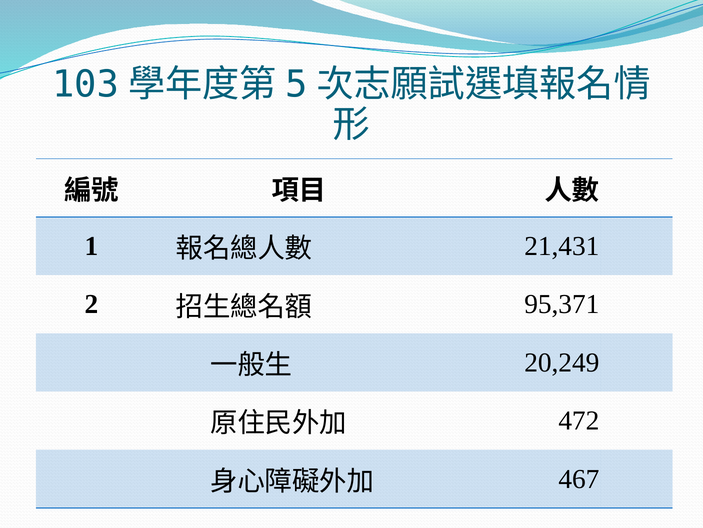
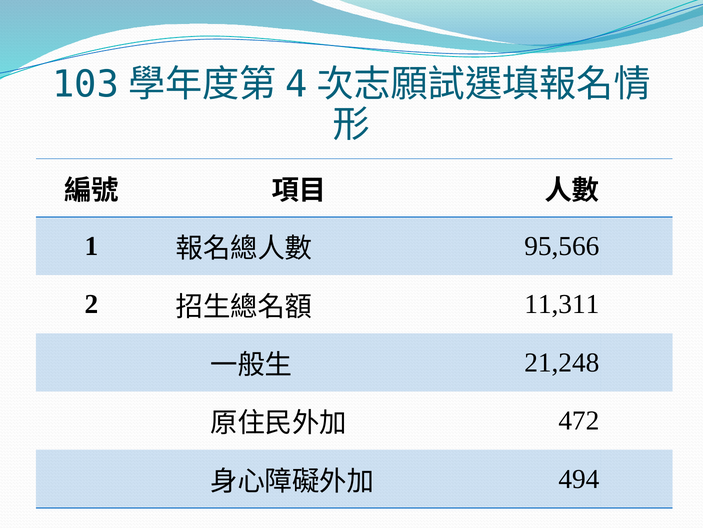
5: 5 -> 4 (297, 85)
21,431: 21,431 -> 95,566 (562, 246)
95,371: 95,371 -> 11,311 (562, 304)
20,249: 20,249 -> 21,248 (562, 362)
467: 467 -> 494 (579, 478)
